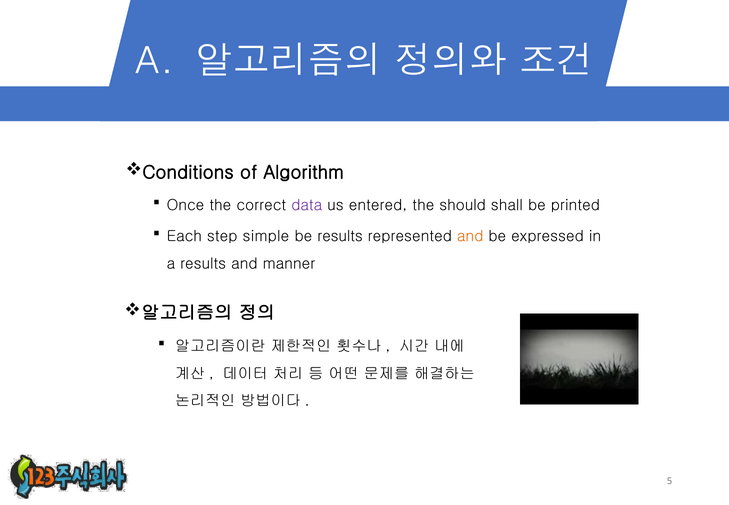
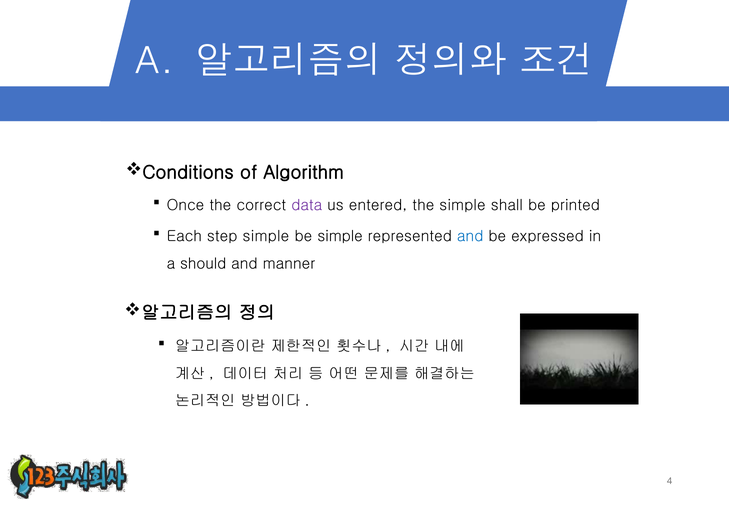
the should: should -> simple (463, 205)
be results: results -> simple (340, 236)
and colour: orange -> blue (470, 236)
a results: results -> should (203, 263)
5: 5 -> 4 (670, 481)
